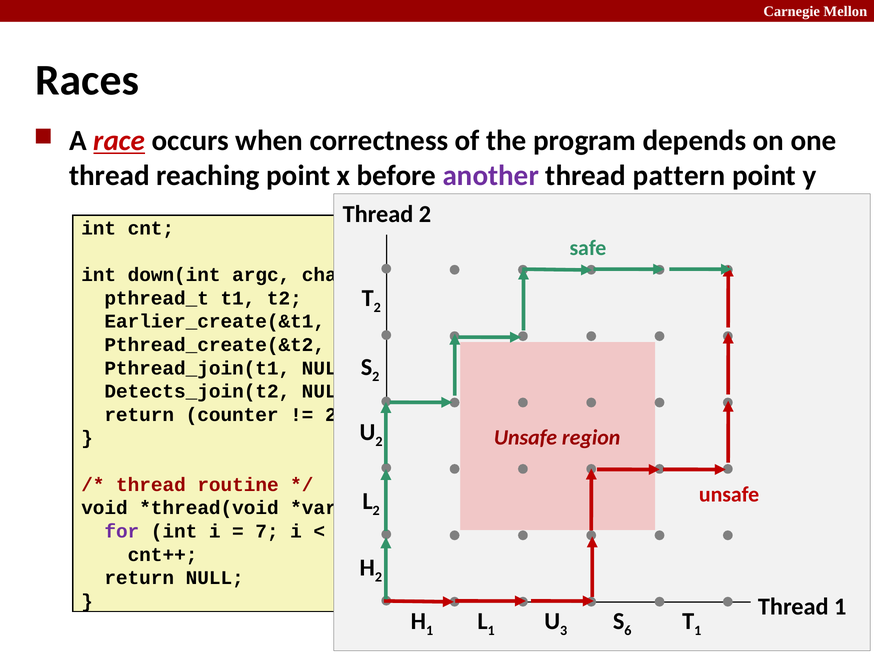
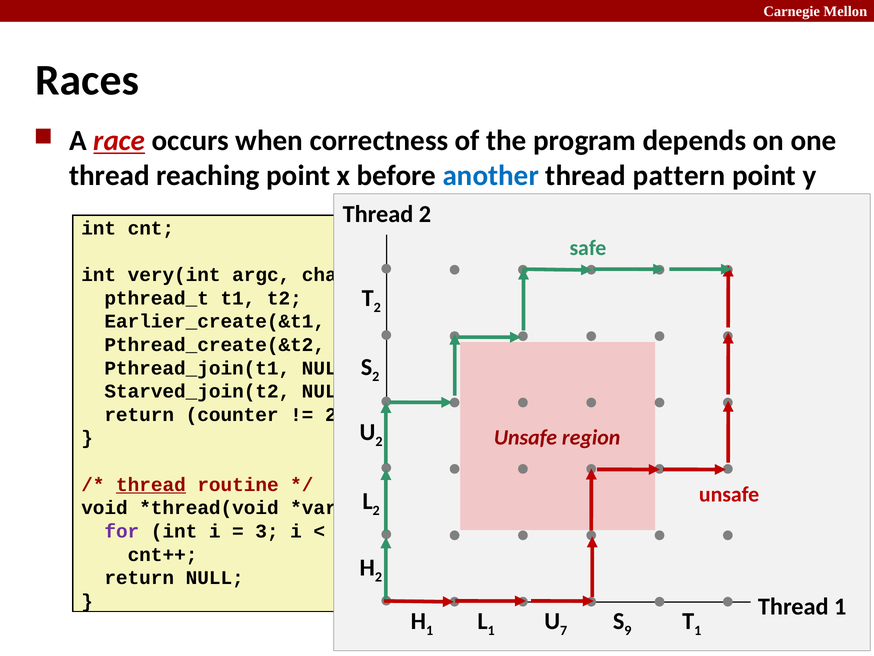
another colour: purple -> blue (491, 176)
down(int: down(int -> very(int (174, 275)
Detects_join(t2: Detects_join(t2 -> Starved_join(t2 (197, 391)
thread underline: none -> present (151, 484)
7: 7 -> 3 (267, 531)
3: 3 -> 7 (564, 630)
6: 6 -> 9 (628, 630)
